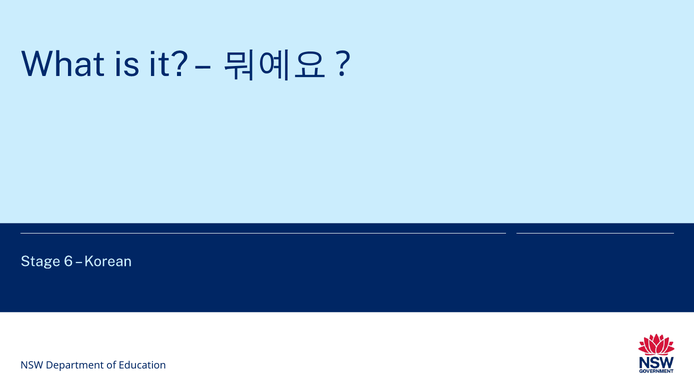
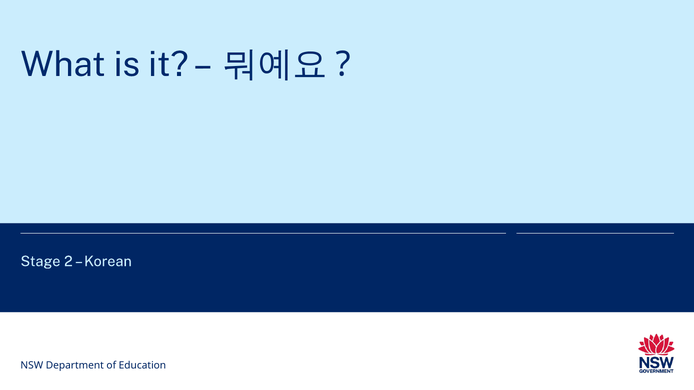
6: 6 -> 2 (68, 262)
